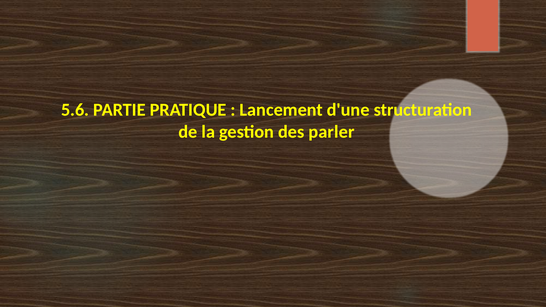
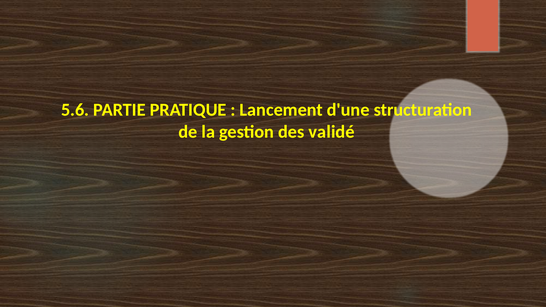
parler: parler -> validé (332, 132)
